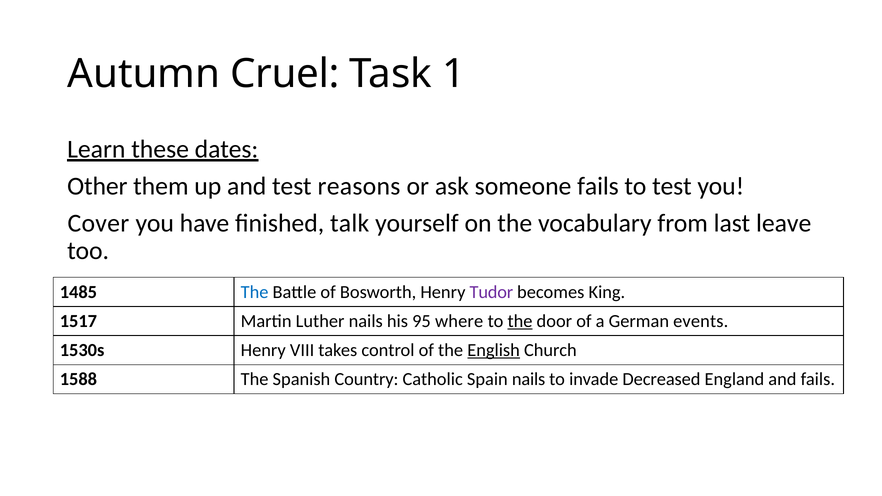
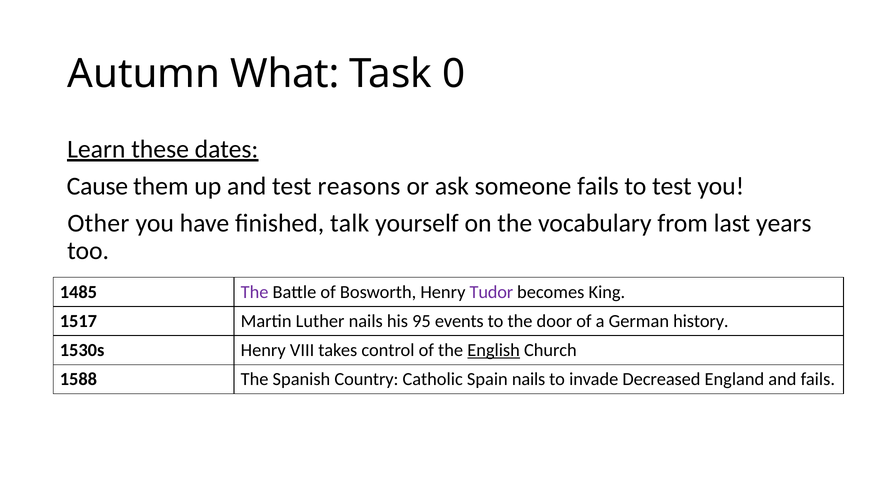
Cruel: Cruel -> What (285, 74)
1: 1 -> 0 (454, 74)
Other: Other -> Cause (97, 186)
Cover: Cover -> Other (98, 223)
leave: leave -> years (784, 223)
The colour: blue -> purple (255, 292)
where: where -> events (459, 321)
the underline: present -> none (520, 321)
events: events -> history (701, 321)
